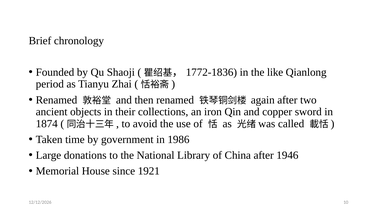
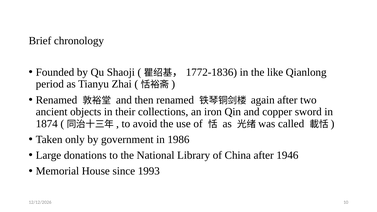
time: time -> only (75, 140)
1921: 1921 -> 1993 (149, 171)
